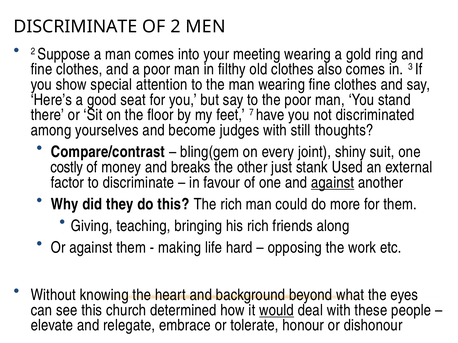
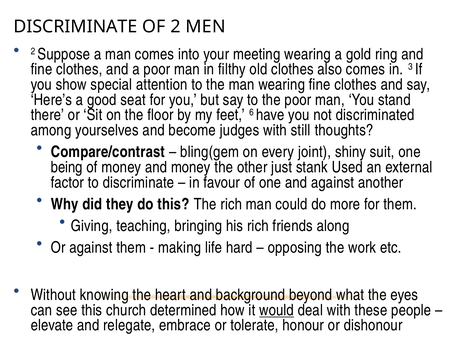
7: 7 -> 6 (251, 112)
costly: costly -> being (67, 167)
and breaks: breaks -> money (191, 167)
against underline: present -> none (333, 183)
